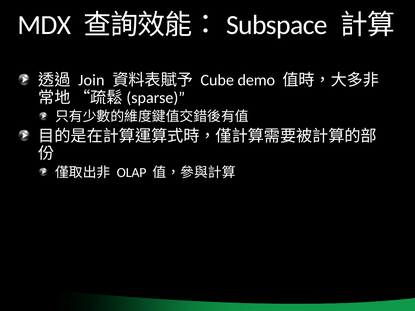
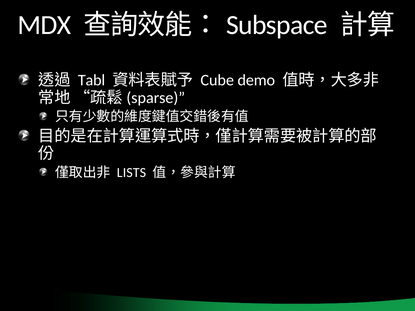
Join: Join -> Tabl (92, 80)
OLAP: OLAP -> LISTS (131, 173)
